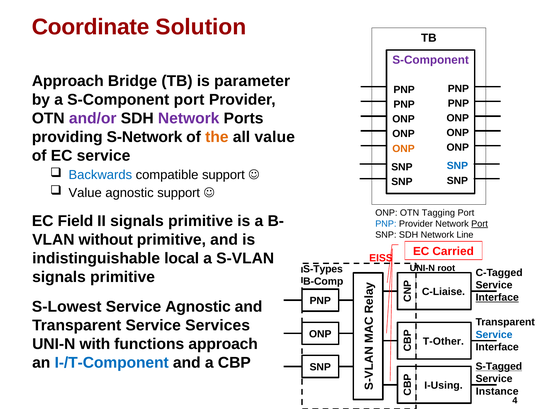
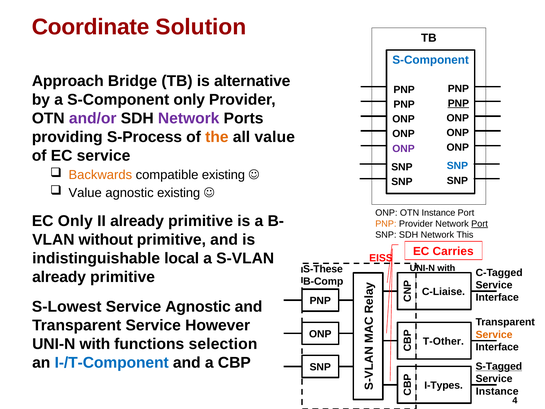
S-Component colour: purple -> blue (431, 60)
parameter: parameter -> alternative (252, 81)
S-Component port: port -> only (189, 100)
PNP underline: none -> present (458, 103)
S-Network: S-Network -> S-Process (145, 137)
ONP colour: orange -> purple (404, 148)
Backwards colour: blue -> orange (100, 175)
compatible support: support -> existing (223, 175)
agnostic support: support -> existing (179, 193)
OTN Tagging: Tagging -> Instance (438, 213)
EC Field: Field -> Only (75, 221)
II signals: signals -> already (137, 221)
PNP colour: blue -> orange (386, 224)
Line: Line -> This (465, 235)
Carried: Carried -> Carries (453, 251)
root: root -> with (446, 268)
S-Types: S-Types -> S-These (323, 269)
signals: signals -> already (59, 277)
Interface underline: present -> none (497, 297)
Services: Services -> However (218, 325)
Service colour: blue -> orange (494, 334)
functions approach: approach -> selection (223, 344)
I-Using: I-Using -> I-Types (444, 385)
